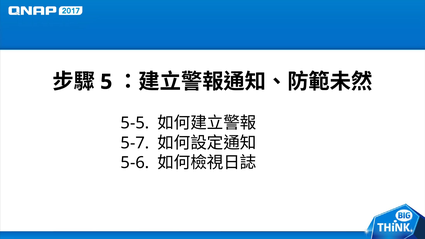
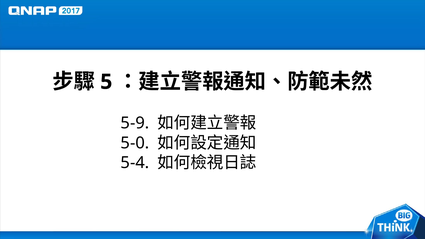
5-5: 5-5 -> 5-9 (135, 123)
5-7: 5-7 -> 5-0 (135, 143)
5-6: 5-6 -> 5-4 (135, 163)
